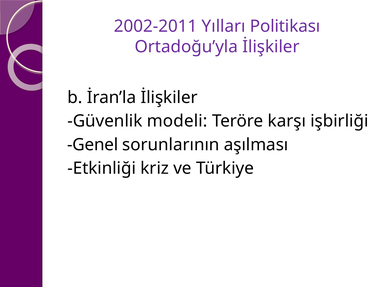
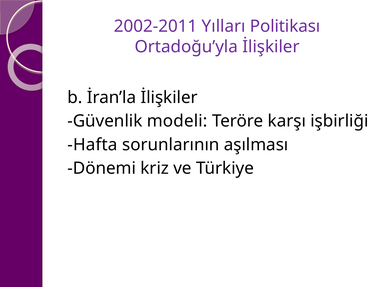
Genel: Genel -> Hafta (92, 145)
Etkinliği: Etkinliği -> Dönemi (102, 168)
